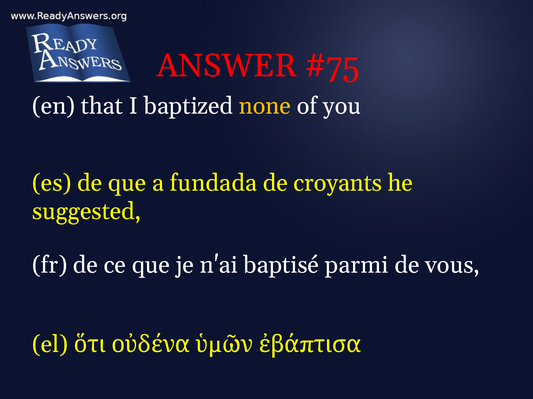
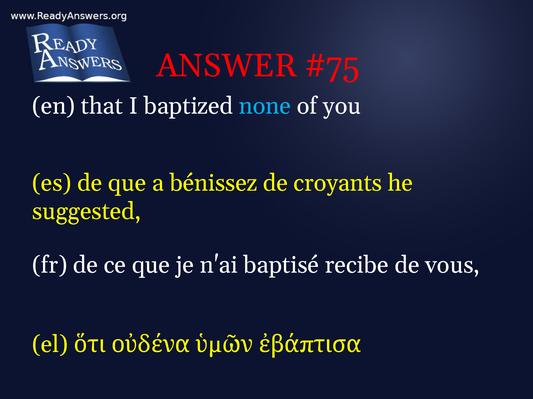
none colour: yellow -> light blue (265, 106)
fundada: fundada -> bénissez (214, 183)
parmi: parmi -> recibe (357, 266)
